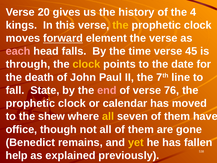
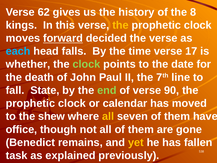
20: 20 -> 62 (44, 12)
4: 4 -> 8 (193, 12)
element: element -> decided (106, 38)
each colour: pink -> light blue (18, 51)
45: 45 -> 17 (191, 51)
through: through -> whether (28, 64)
clock colour: yellow -> light green (86, 64)
end colour: pink -> light green (107, 90)
76: 76 -> 90 (172, 90)
help: help -> task (17, 155)
